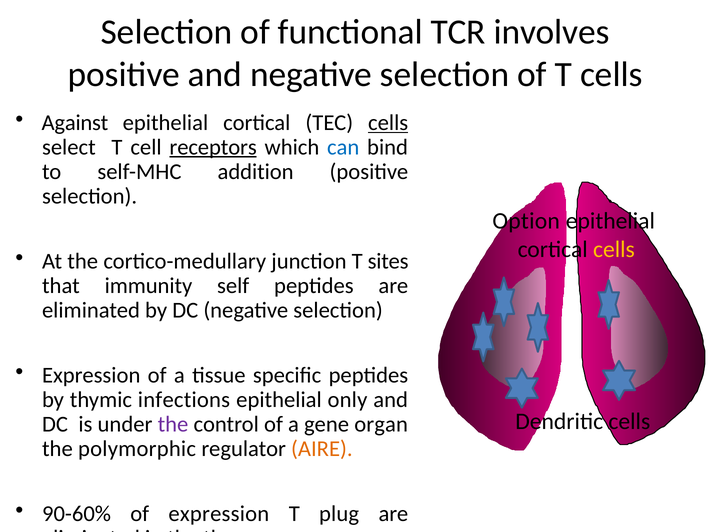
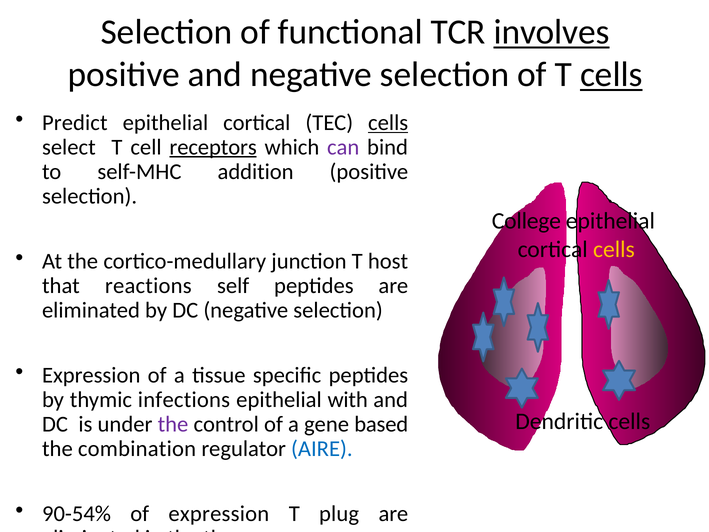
involves underline: none -> present (552, 32)
cells underline: none -> present (611, 75)
Against: Against -> Predict (75, 123)
can colour: blue -> purple (343, 147)
Option: Option -> College (526, 221)
sites: sites -> host (388, 261)
immunity: immunity -> reactions (148, 286)
only: only -> with (348, 400)
organ: organ -> based (381, 424)
polymorphic: polymorphic -> combination (137, 448)
AIRE colour: orange -> blue (322, 448)
90-60%: 90-60% -> 90-54% (77, 513)
